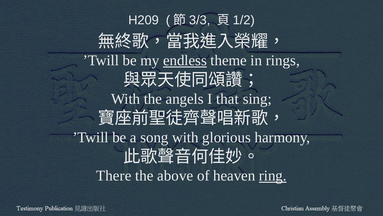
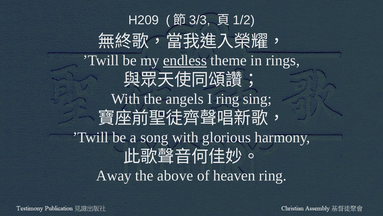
I that: that -> ring (228, 99)
There: There -> Away (114, 175)
ring underline: present -> none (273, 175)
